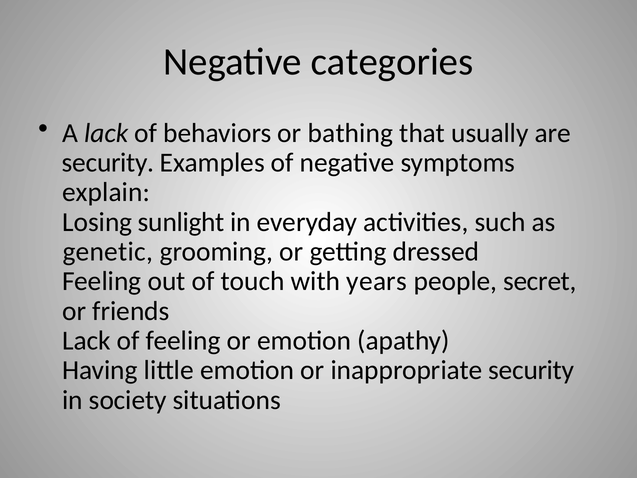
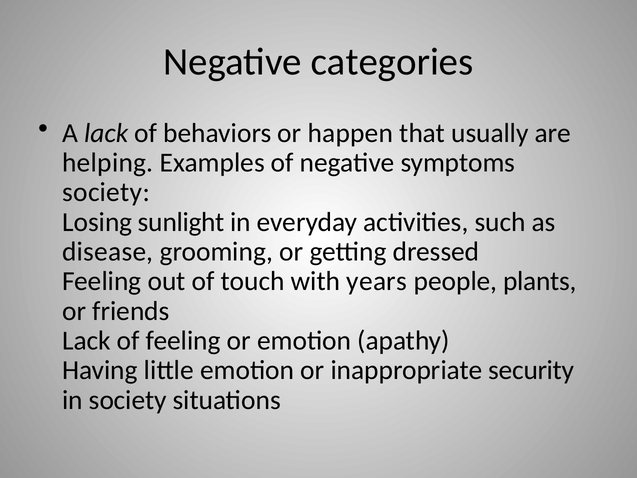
bathing: bathing -> happen (350, 133)
security: security -> helping (108, 163)
explain: explain -> society (106, 192)
genetic: genetic -> disease (108, 252)
secret: secret -> plants (540, 281)
